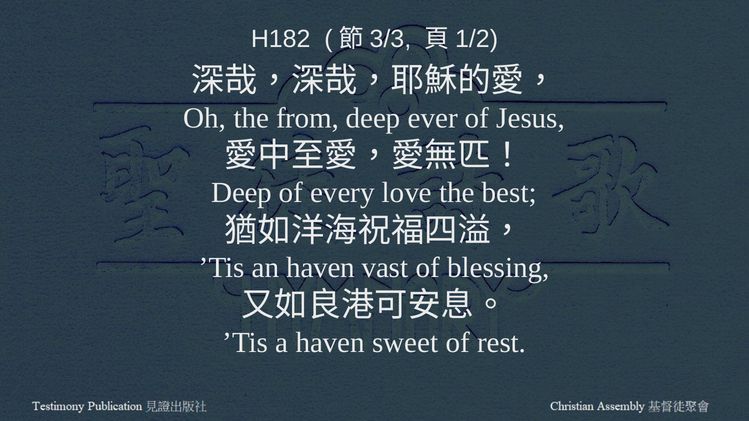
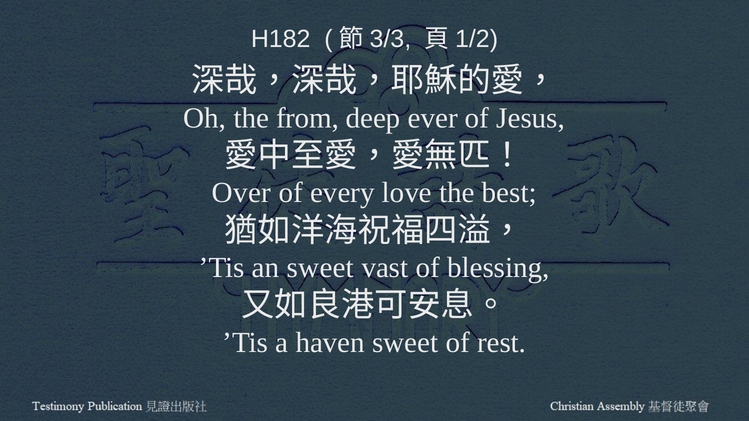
Deep: Deep -> Over (241, 193)
an haven: haven -> sweet (320, 268)
